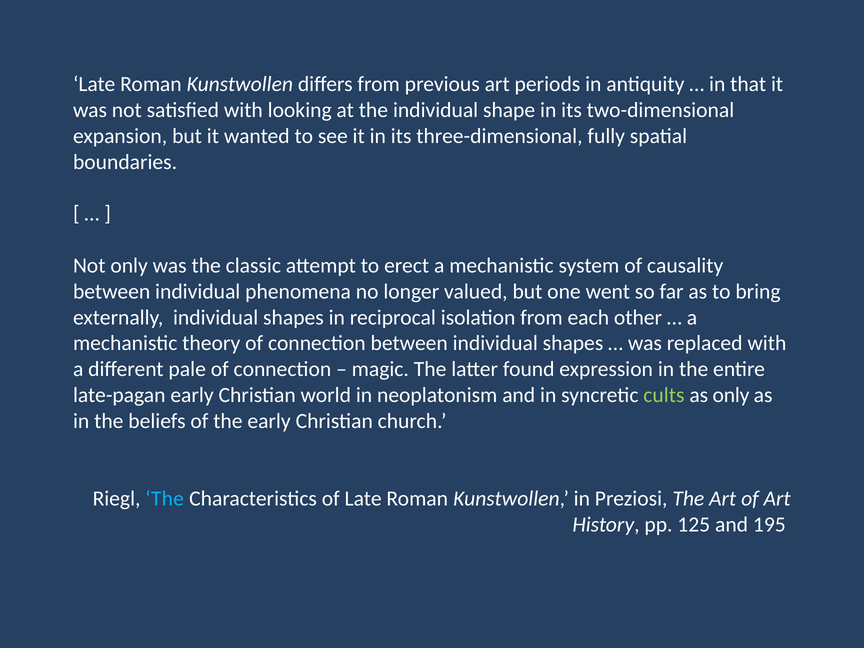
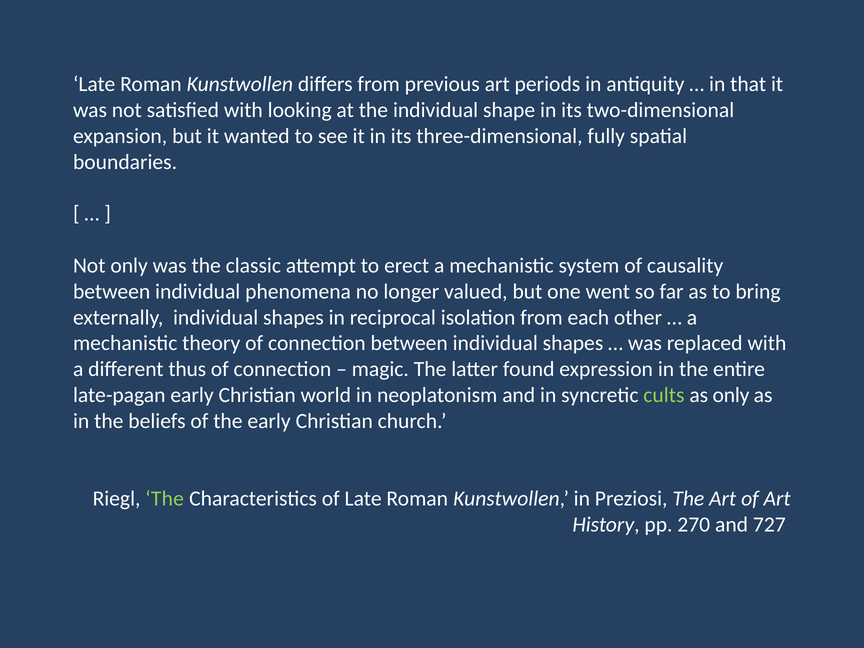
pale: pale -> thus (187, 369)
The colour: light blue -> light green (165, 499)
125: 125 -> 270 (694, 525)
195: 195 -> 727 (769, 525)
